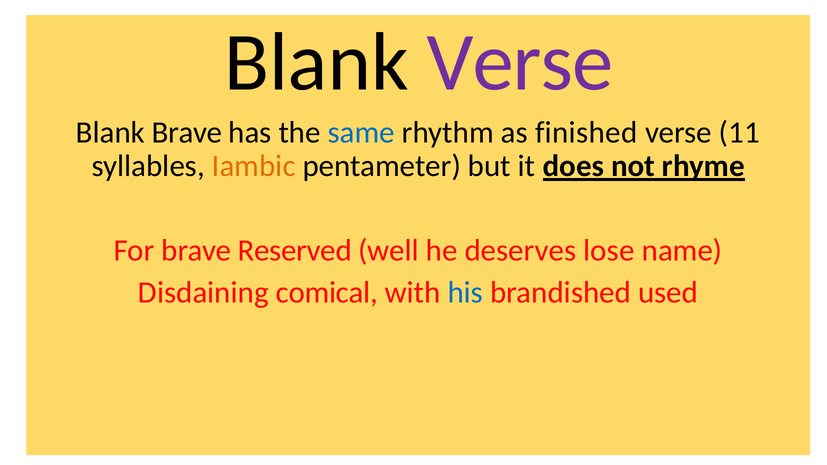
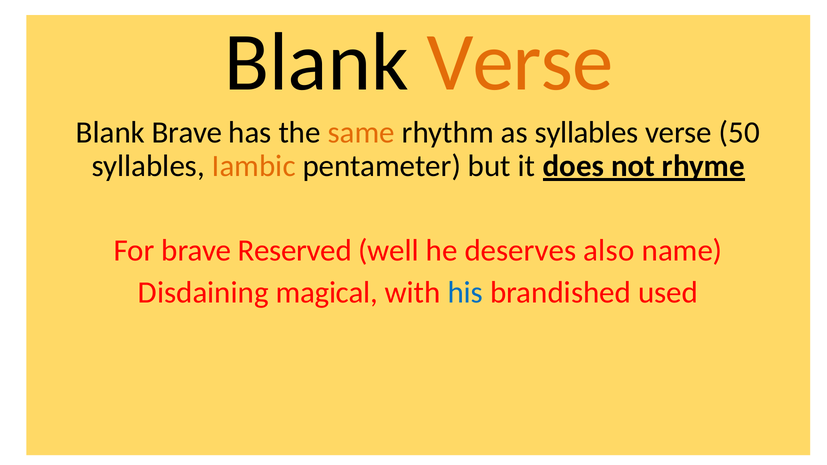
Verse colour: purple -> orange (520, 62)
same colour: blue -> orange (361, 133)
as finished: finished -> syllables (587, 133)
11: 11 -> 50 (739, 133)
lose: lose -> also (609, 250)
comical: comical -> magical (327, 293)
